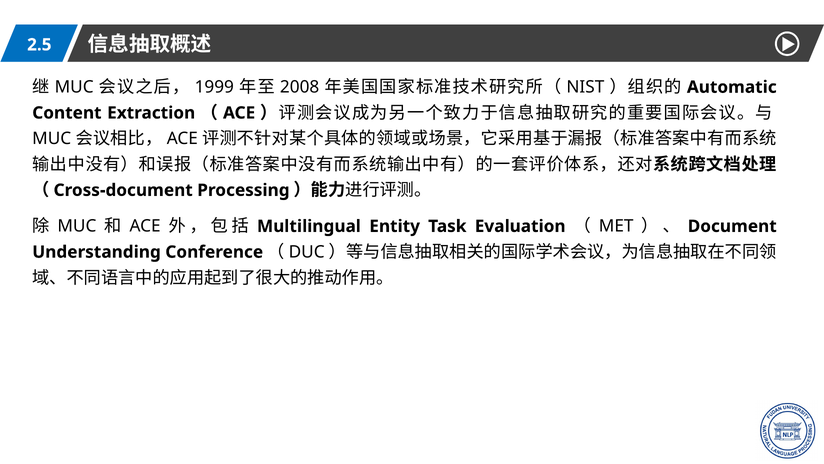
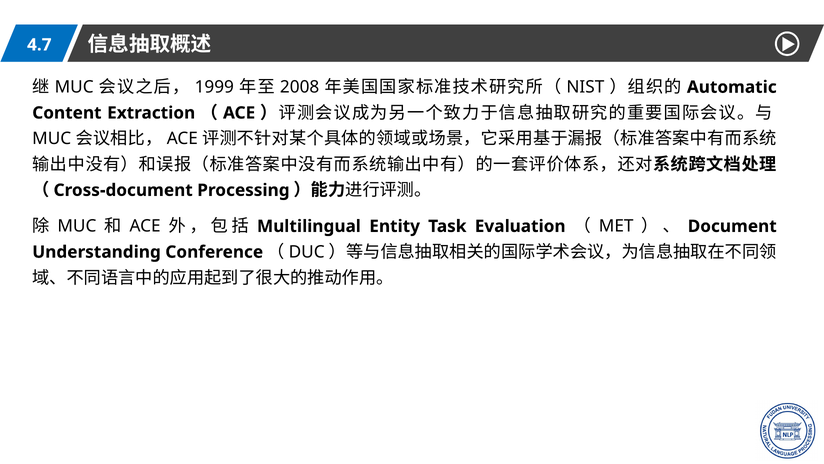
2.5: 2.5 -> 4.7 (39, 45)
